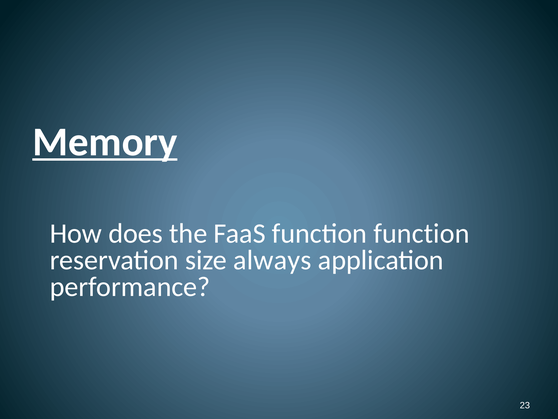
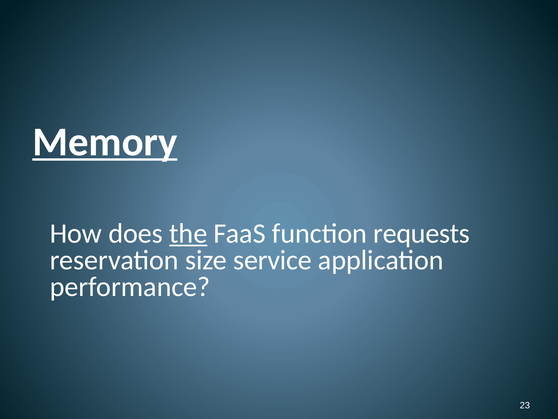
the underline: none -> present (188, 233)
function function: function -> requests (422, 233)
always: always -> service (273, 260)
